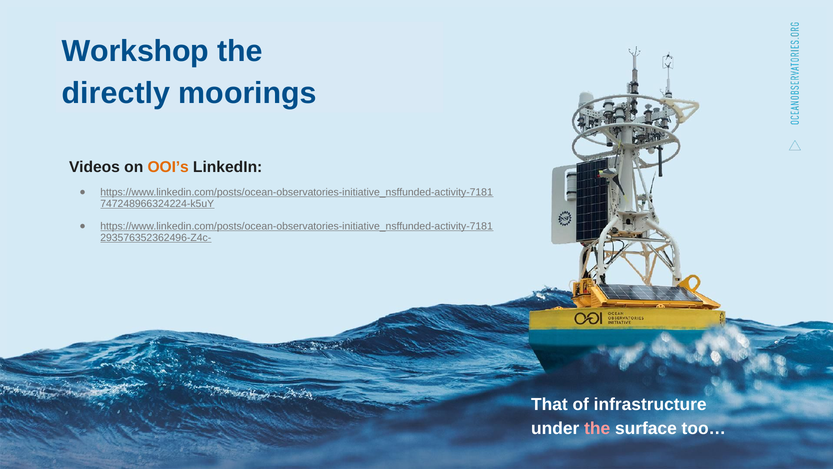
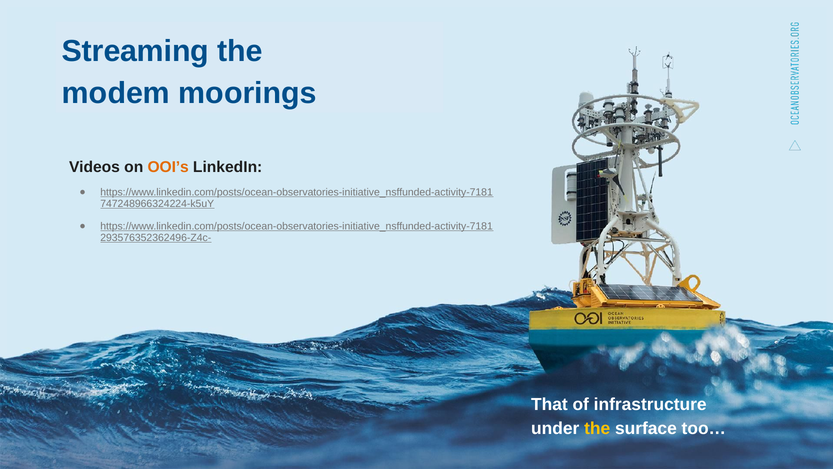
Workshop: Workshop -> Streaming (135, 51)
directly: directly -> modem (116, 93)
the colour: pink -> yellow (597, 428)
